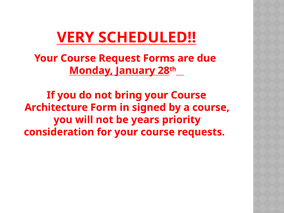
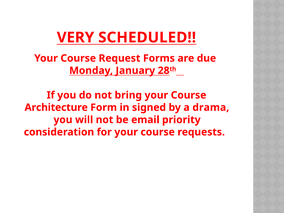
a course: course -> drama (211, 107)
years: years -> email (145, 120)
